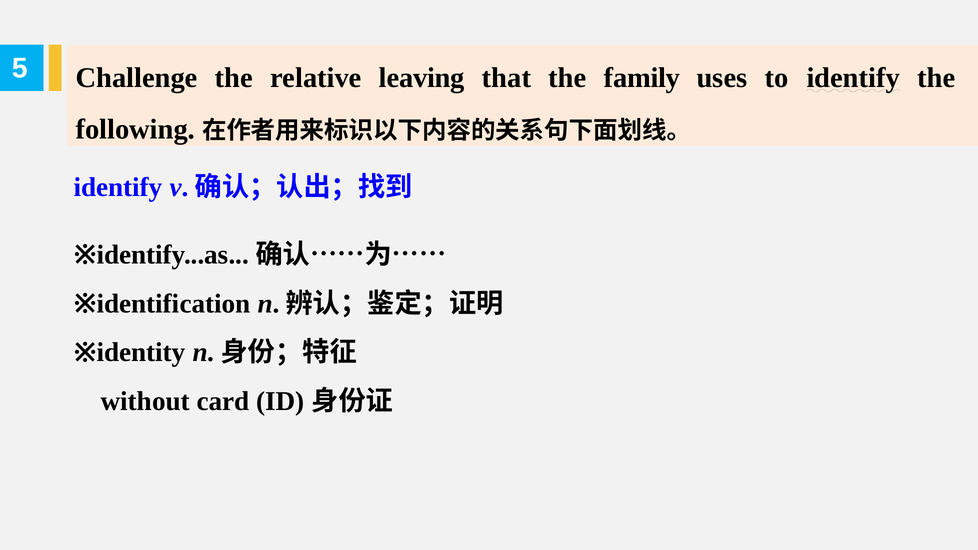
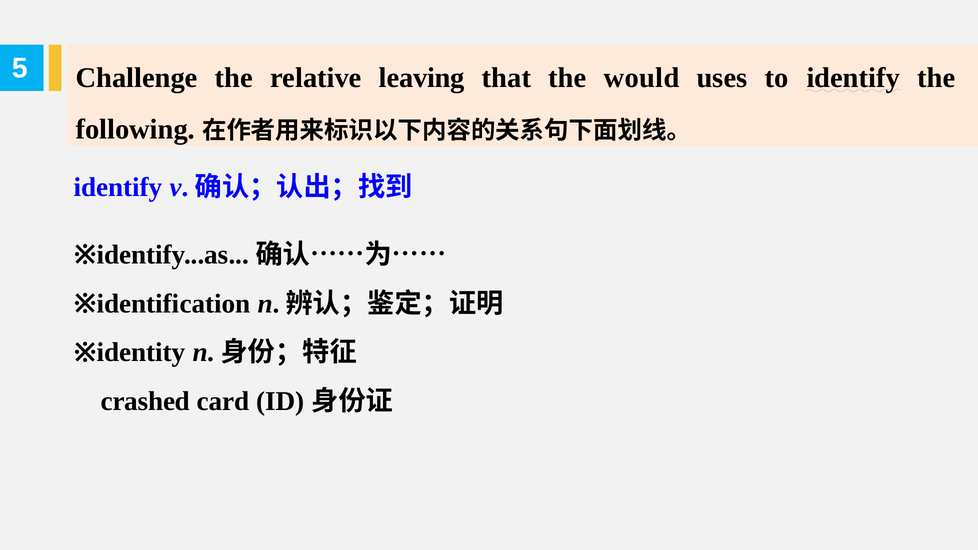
family: family -> would (642, 78)
without: without -> crashed (145, 401)
